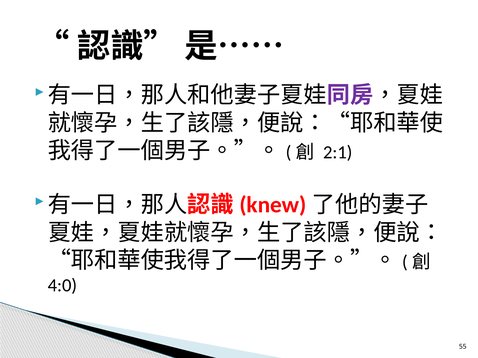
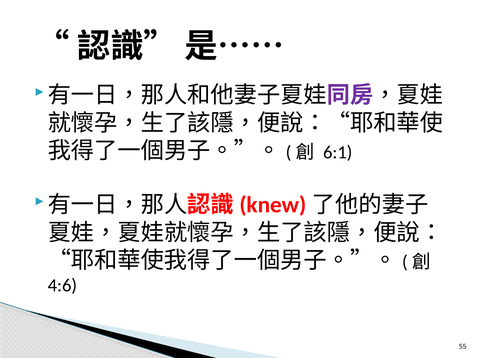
2:1: 2:1 -> 6:1 (338, 153)
4:0: 4:0 -> 4:6 (62, 286)
